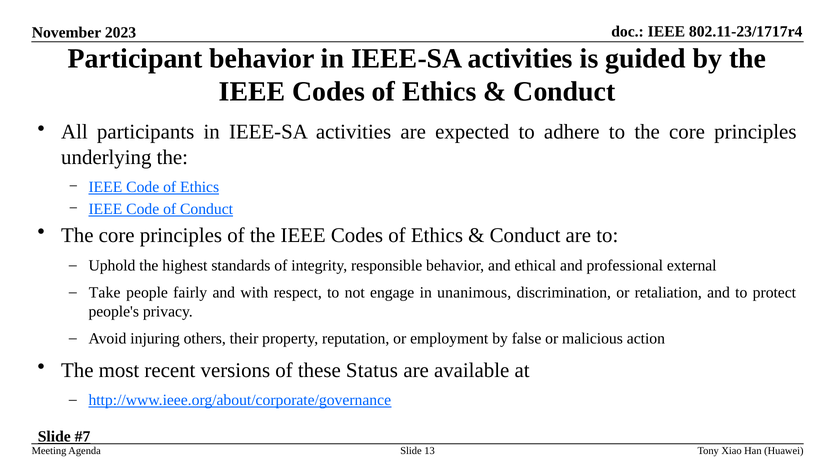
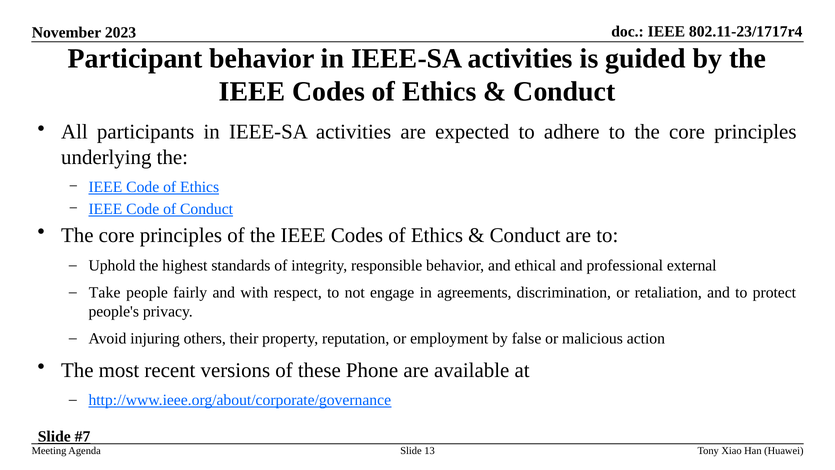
unanimous: unanimous -> agreements (474, 292)
Status: Status -> Phone (372, 370)
